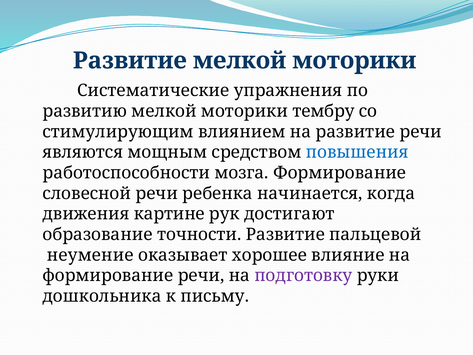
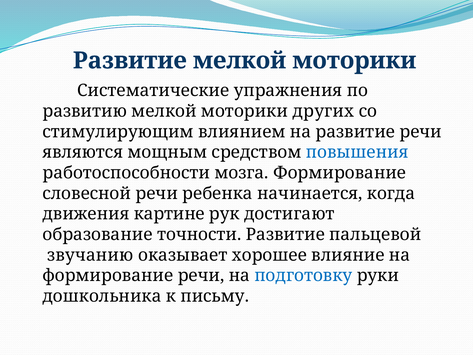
тембру: тембру -> других (323, 111)
неумение: неумение -> звучанию (90, 255)
подготовку colour: purple -> blue (303, 275)
